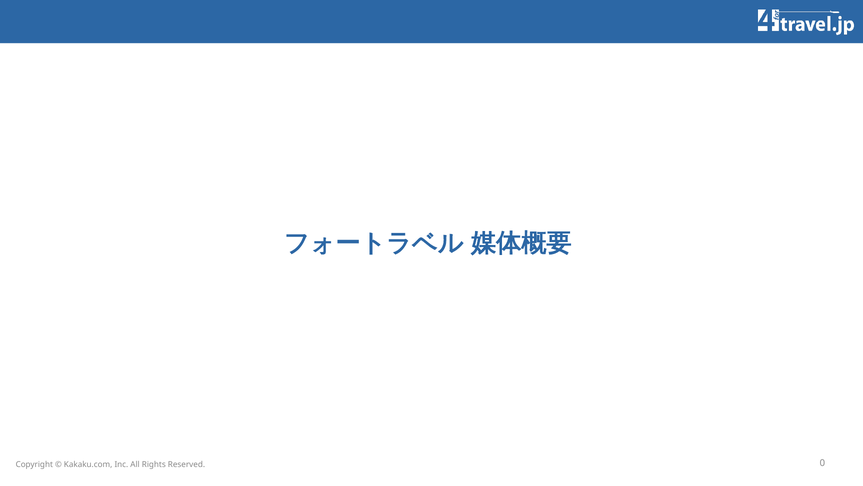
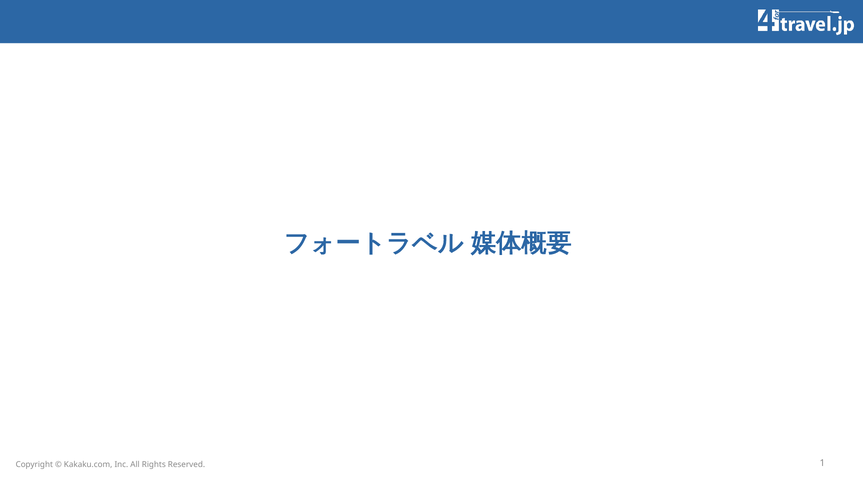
0: 0 -> 1 (822, 463)
